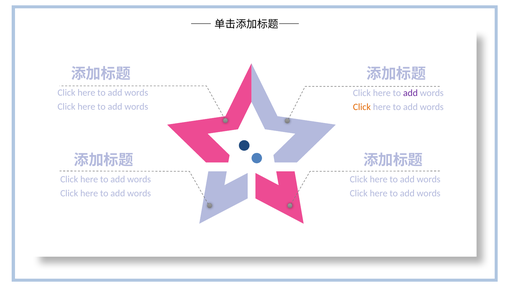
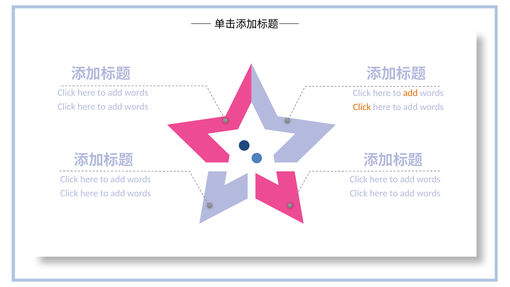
add colour: purple -> orange (410, 93)
